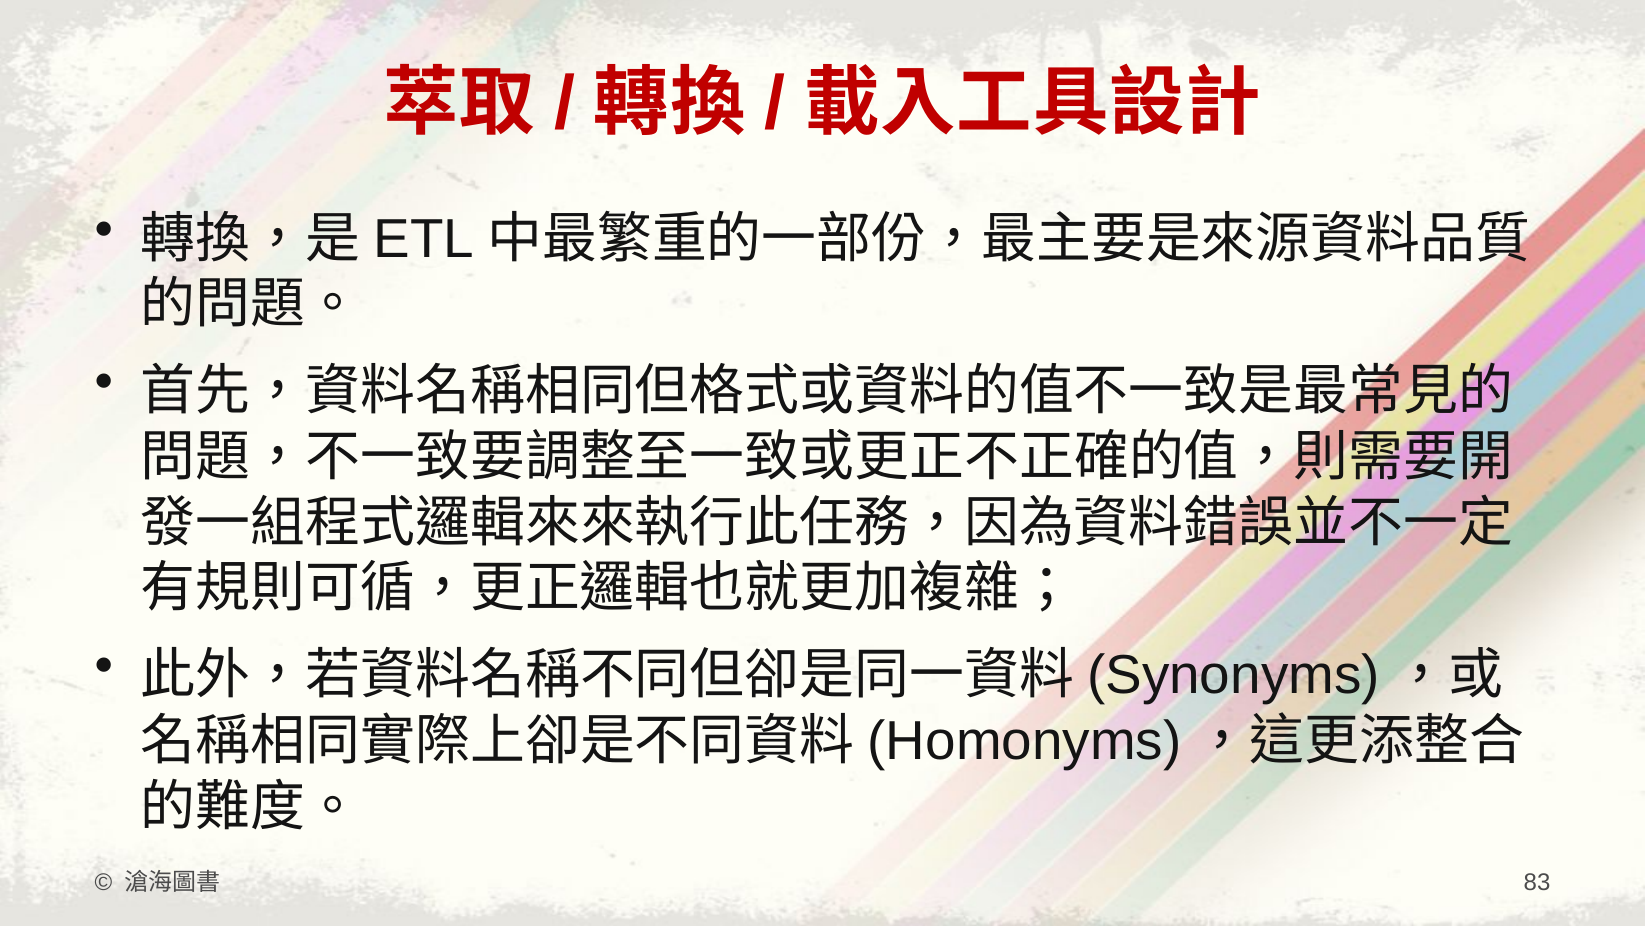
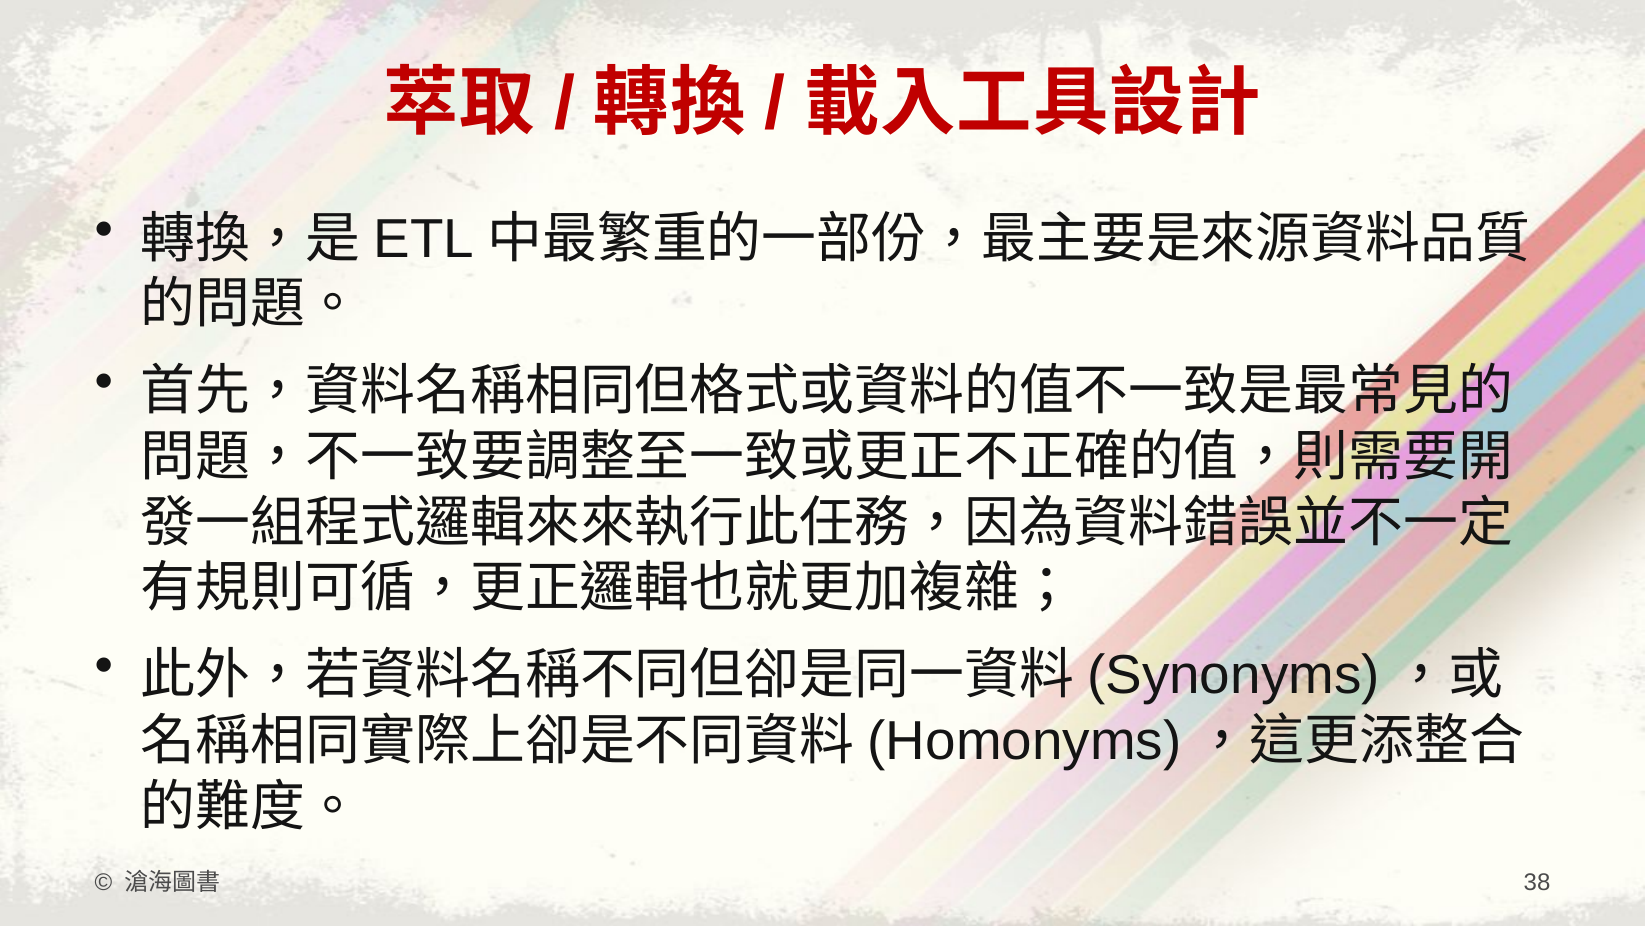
83: 83 -> 38 (1537, 882)
